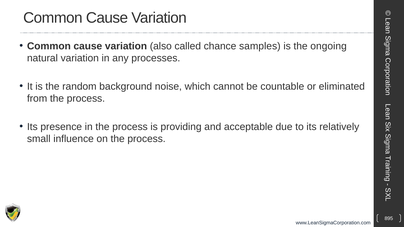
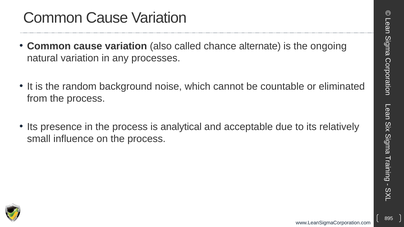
samples: samples -> alternate (260, 46)
providing: providing -> analytical (181, 127)
